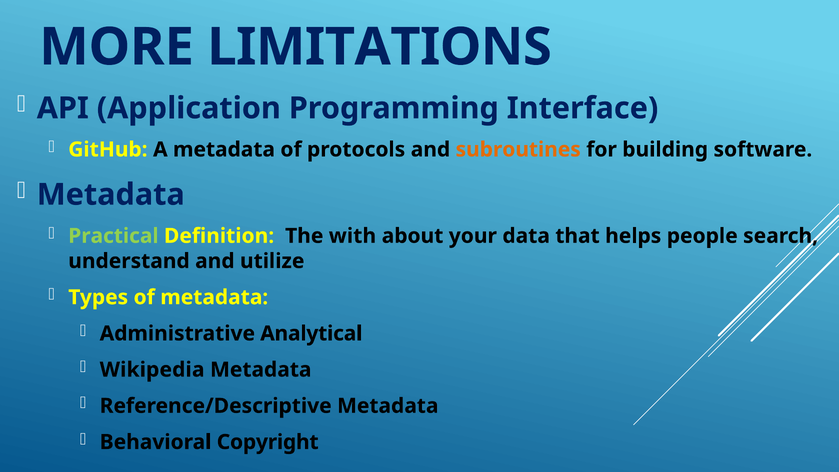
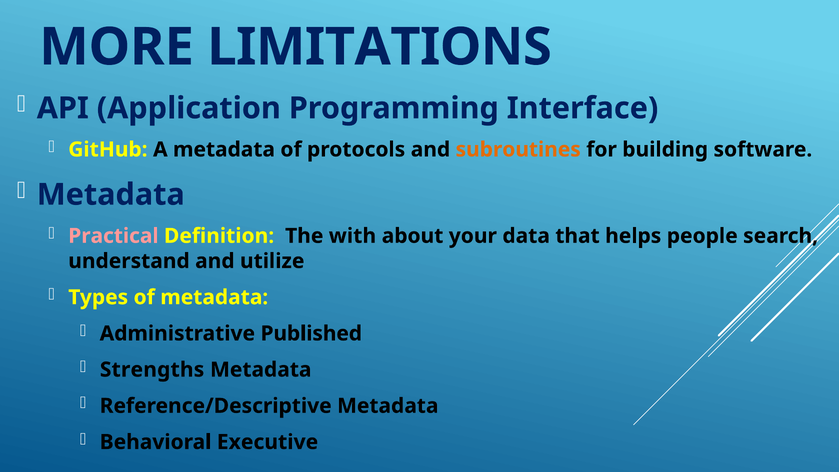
Practical colour: light green -> pink (113, 236)
Analytical: Analytical -> Published (311, 333)
Wikipedia: Wikipedia -> Strengths (152, 370)
Copyright: Copyright -> Executive (268, 442)
